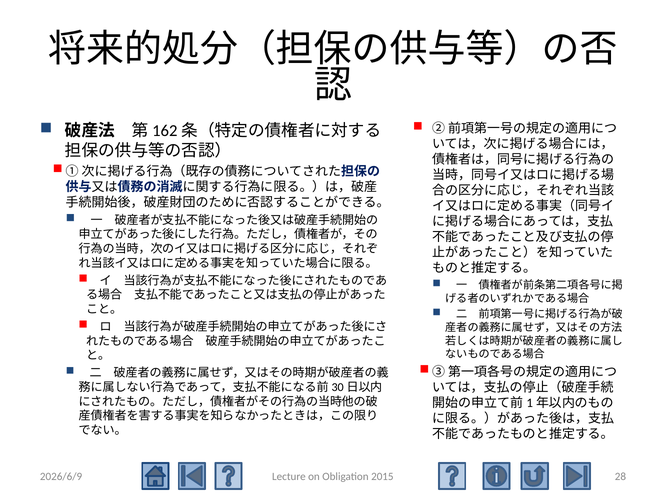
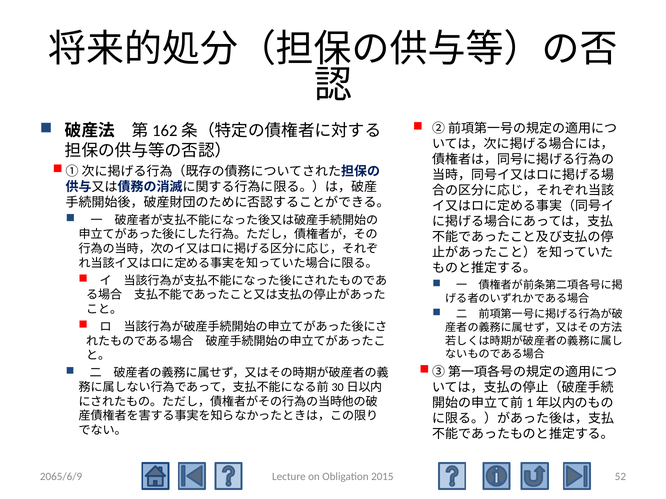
2026/6/9: 2026/6/9 -> 2065/6/9 (61, 477)
28: 28 -> 52 (620, 477)
